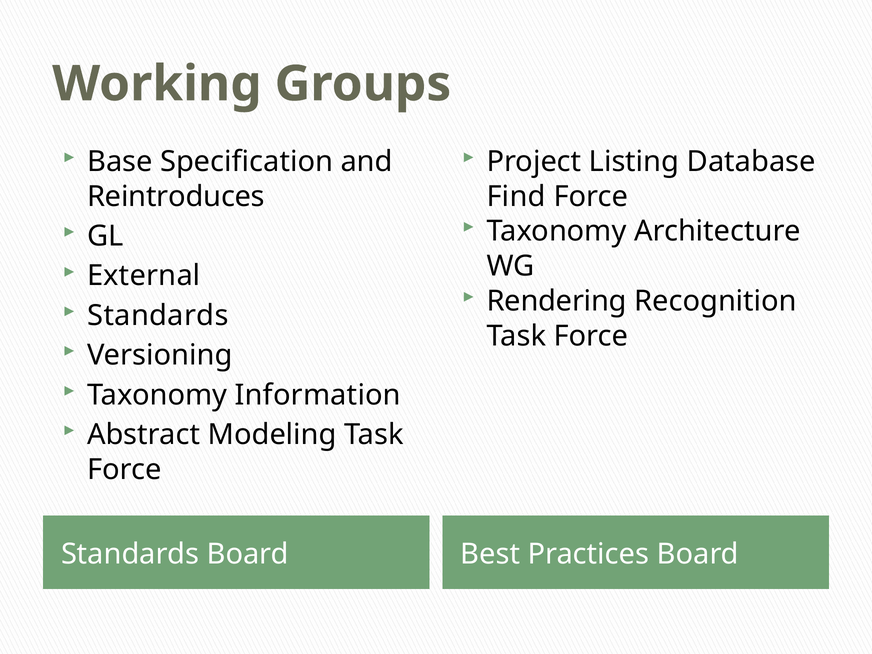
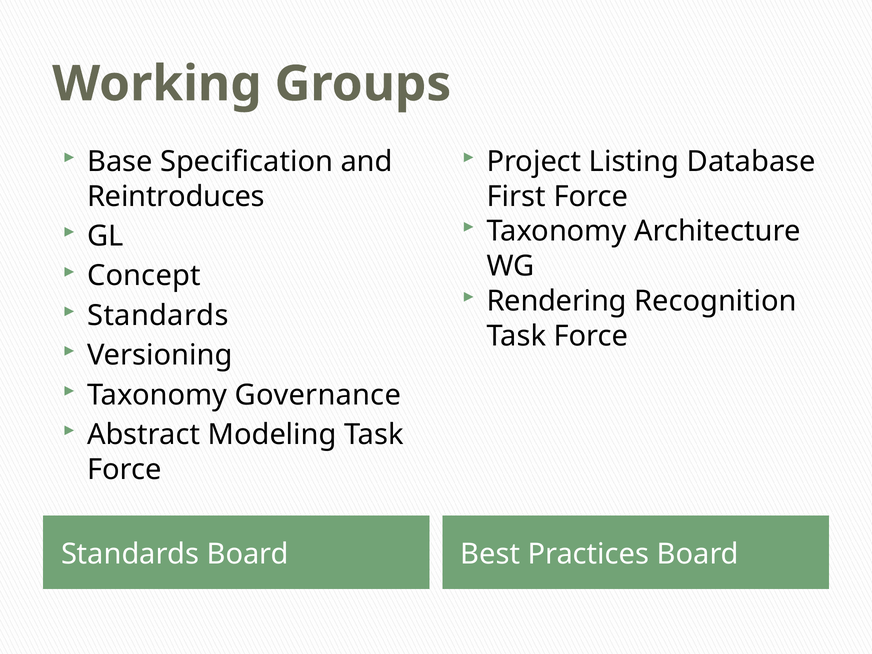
Find: Find -> First (516, 196)
External: External -> Concept (144, 276)
Information: Information -> Governance (318, 395)
